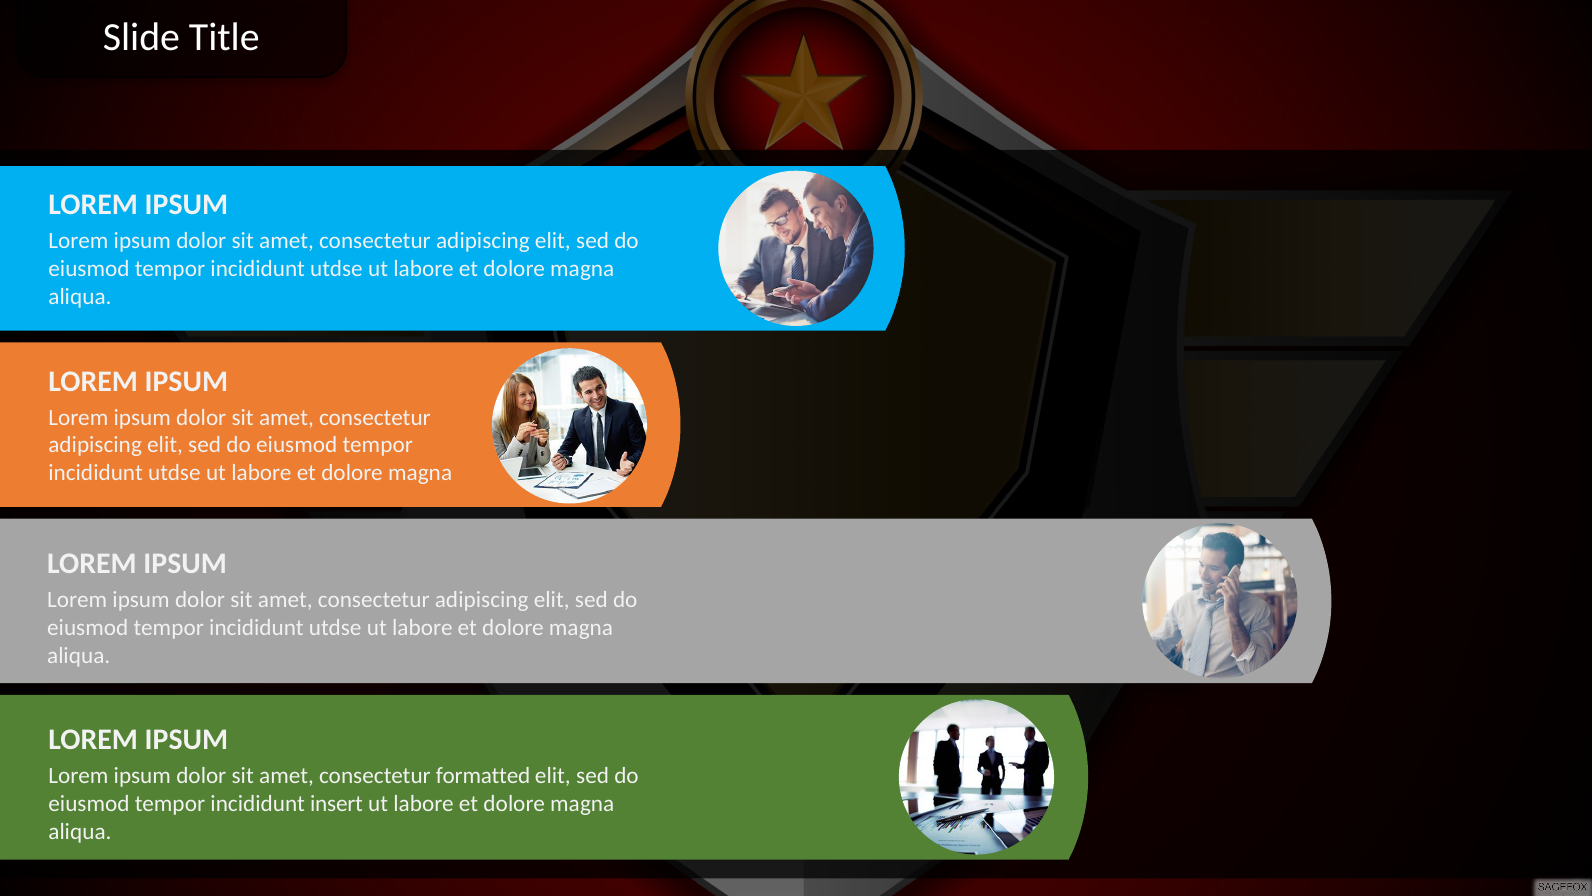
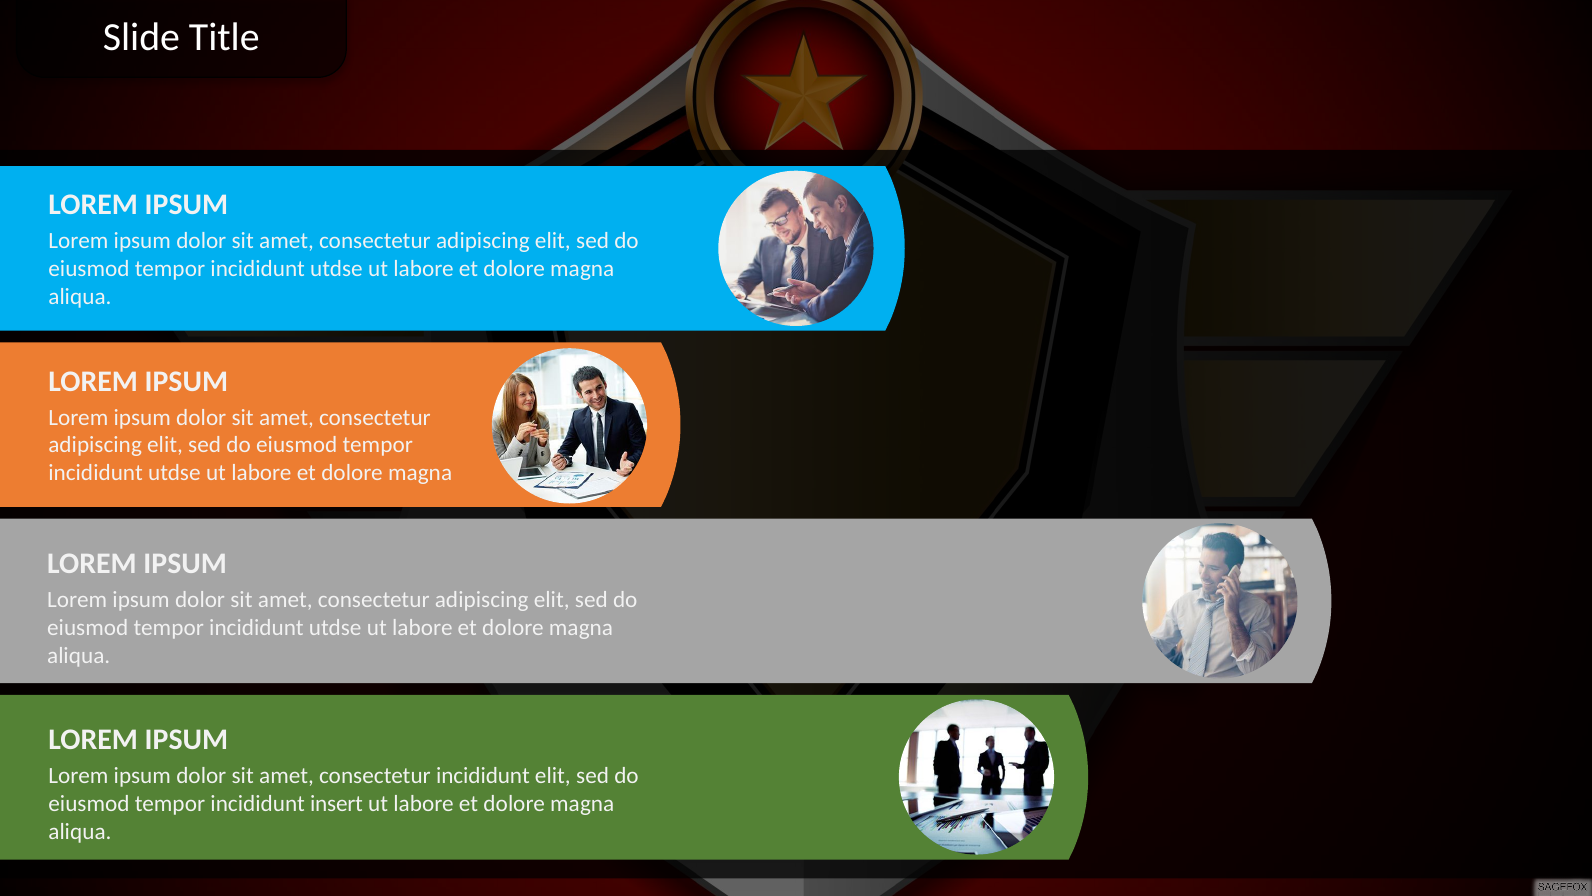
consectetur formatted: formatted -> incididunt (483, 775)
